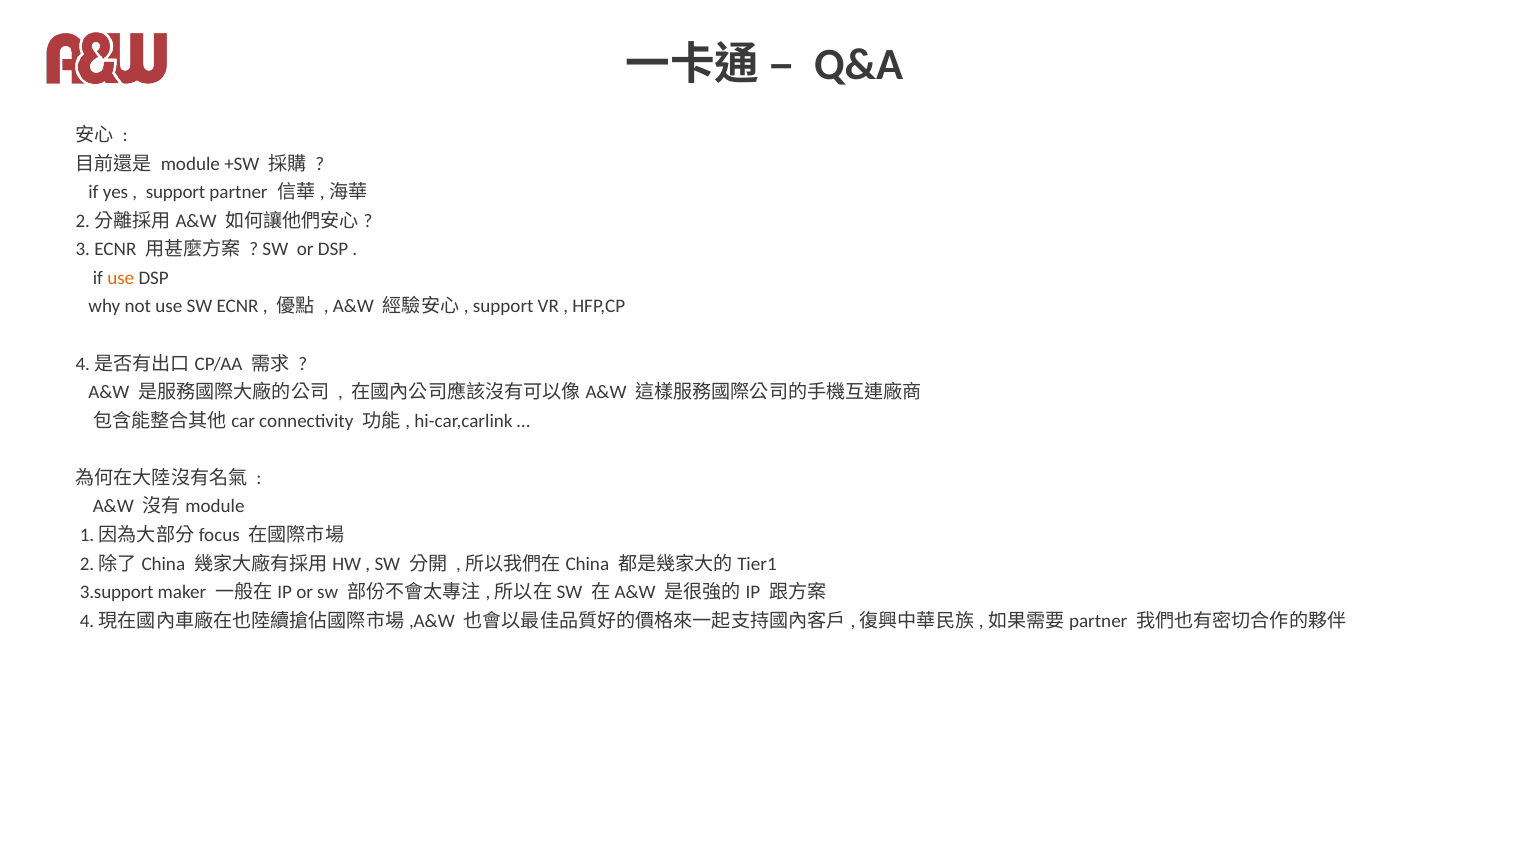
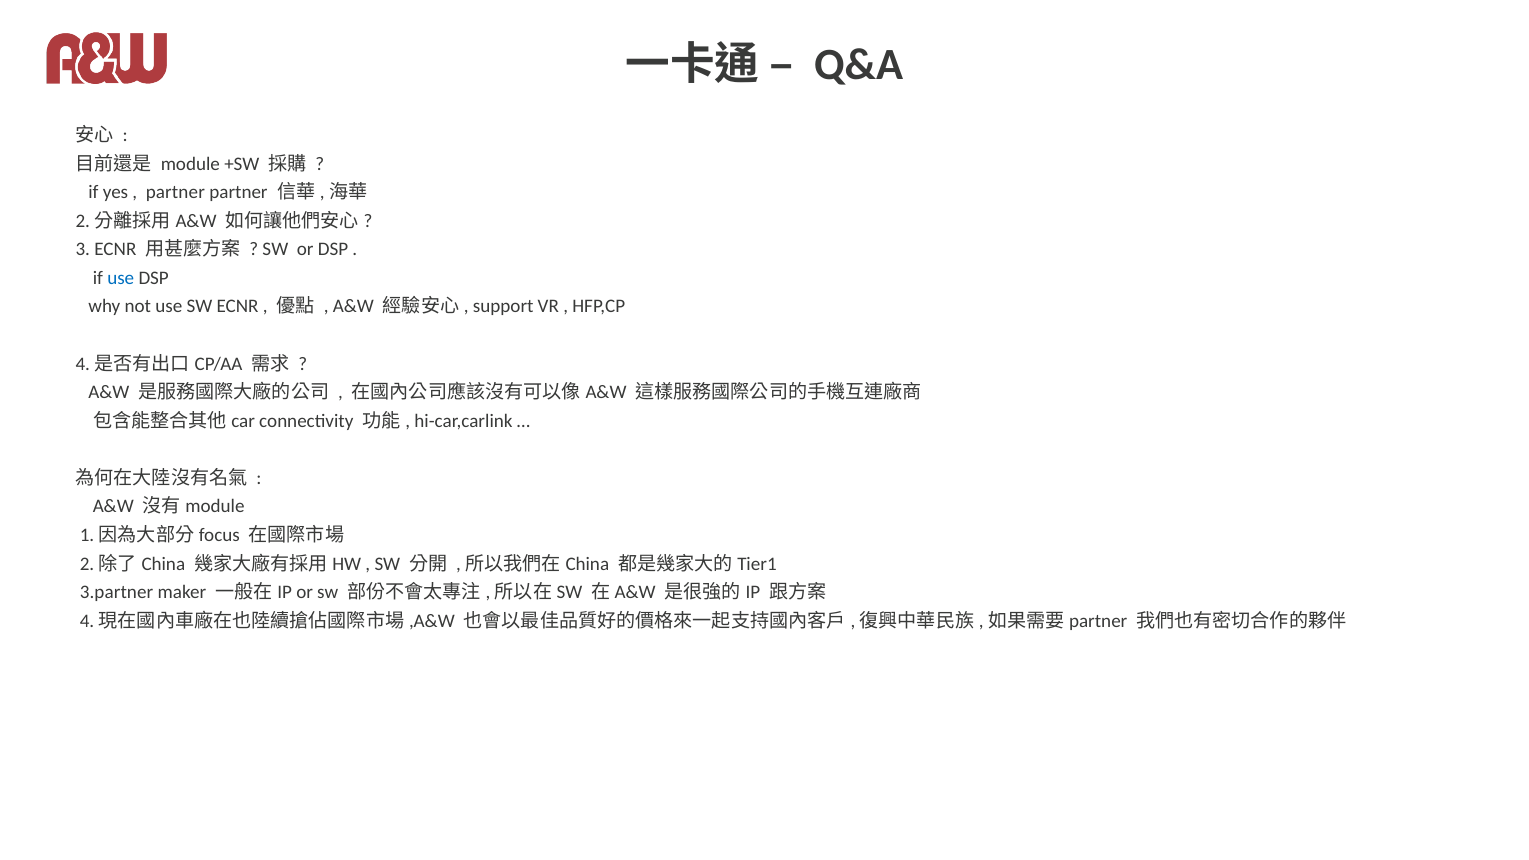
support: support -> partner (175, 192)
use colour: orange -> blue (121, 278)
3.support: 3.support -> 3.partner (117, 592)
